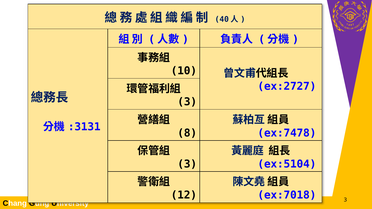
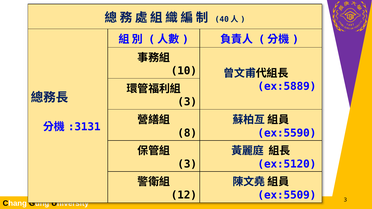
ex:2727: ex:2727 -> ex:5889 (287, 86)
ex:7478: ex:7478 -> ex:5590 (287, 133)
ex:5104: ex:5104 -> ex:5120 (287, 164)
ex:7018: ex:7018 -> ex:5509 (287, 195)
